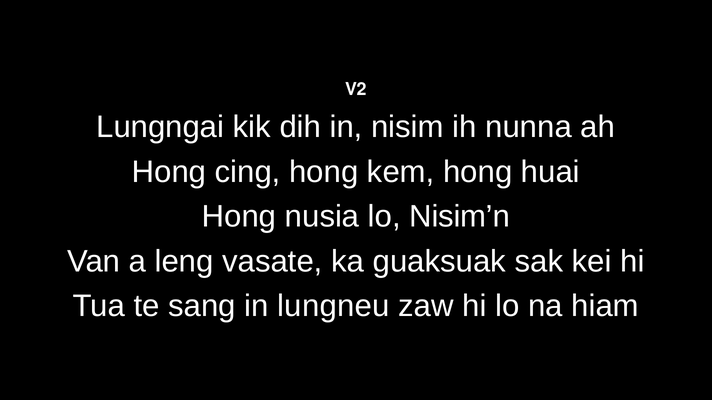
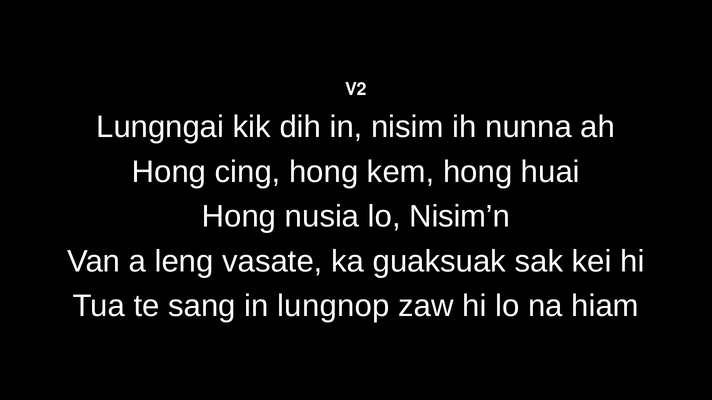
lungneu: lungneu -> lungnop (333, 306)
